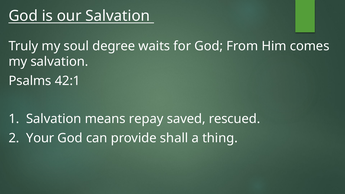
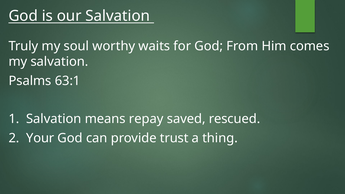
degree: degree -> worthy (114, 46)
42:1: 42:1 -> 63:1 (68, 81)
shall: shall -> trust (174, 138)
